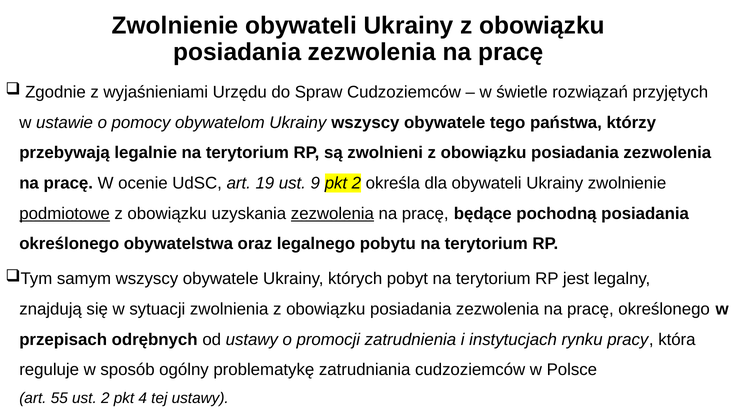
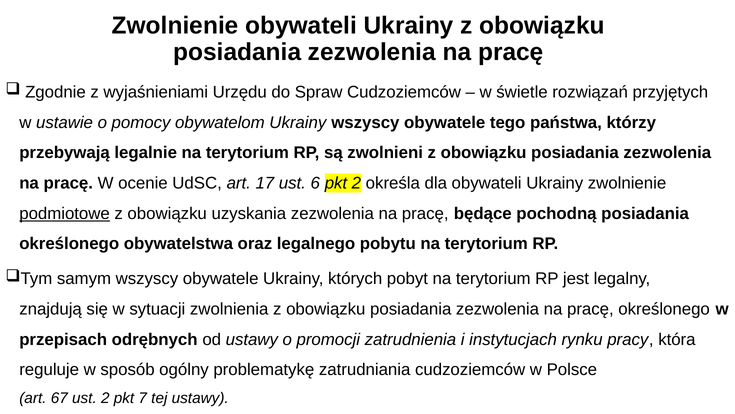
19: 19 -> 17 (265, 183)
9: 9 -> 6 (315, 183)
zezwolenia underline: present -> none (332, 213)
55: 55 -> 67 (59, 398)
4: 4 -> 7 (143, 398)
